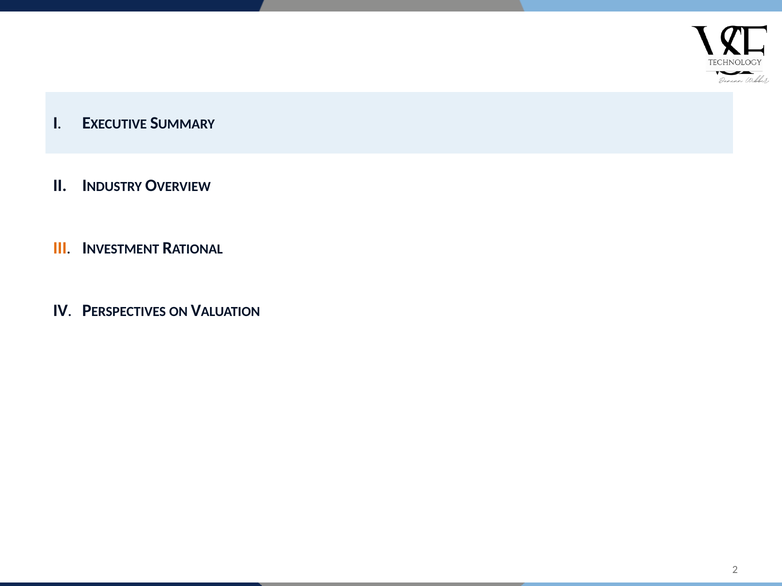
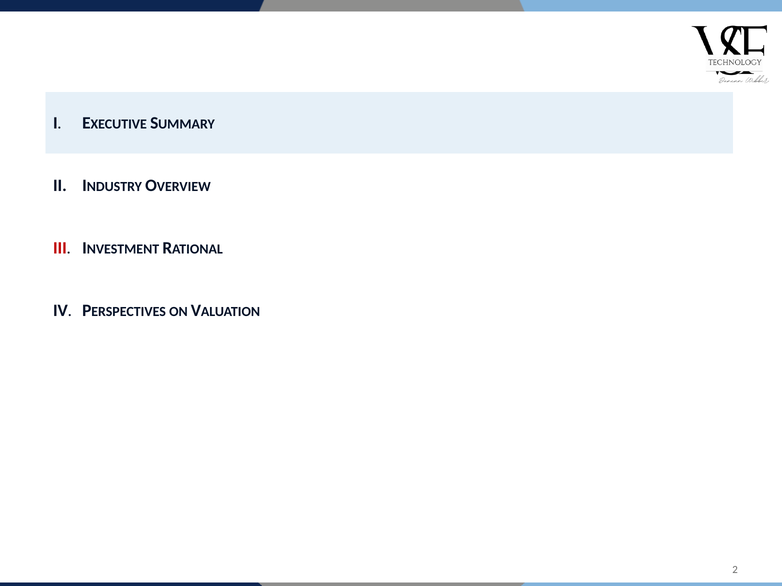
III colour: orange -> red (60, 248)
